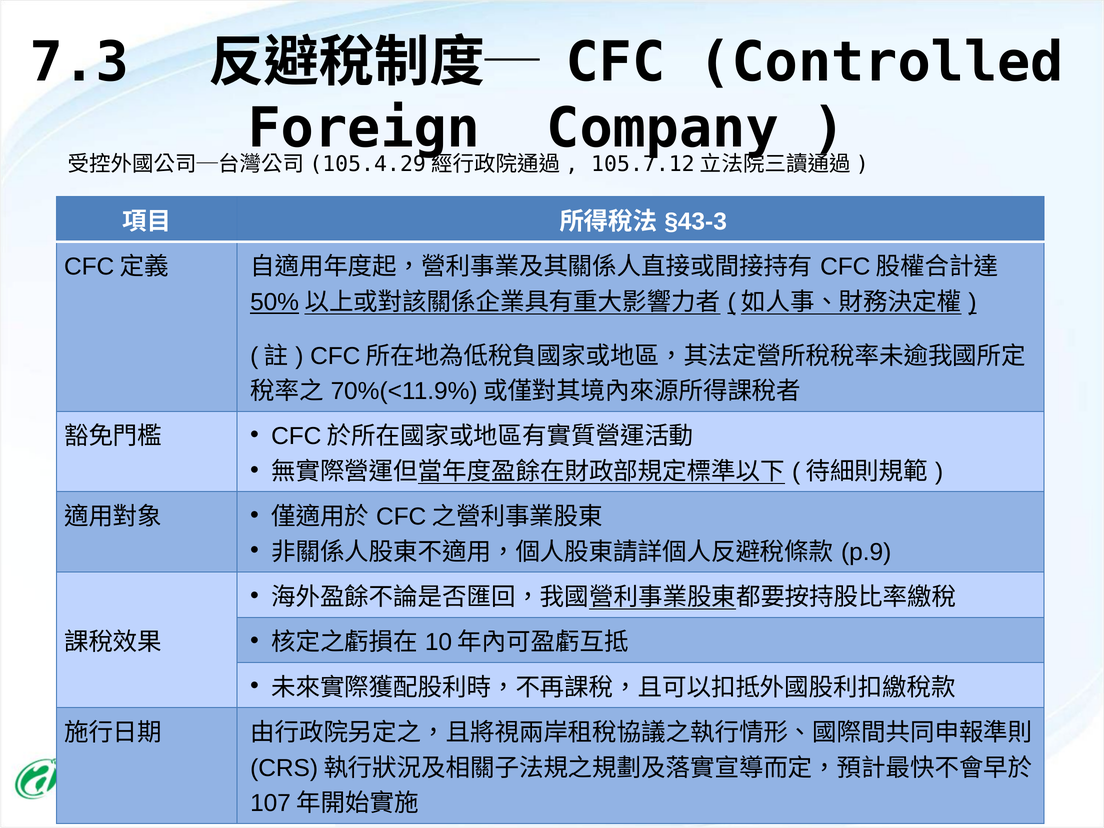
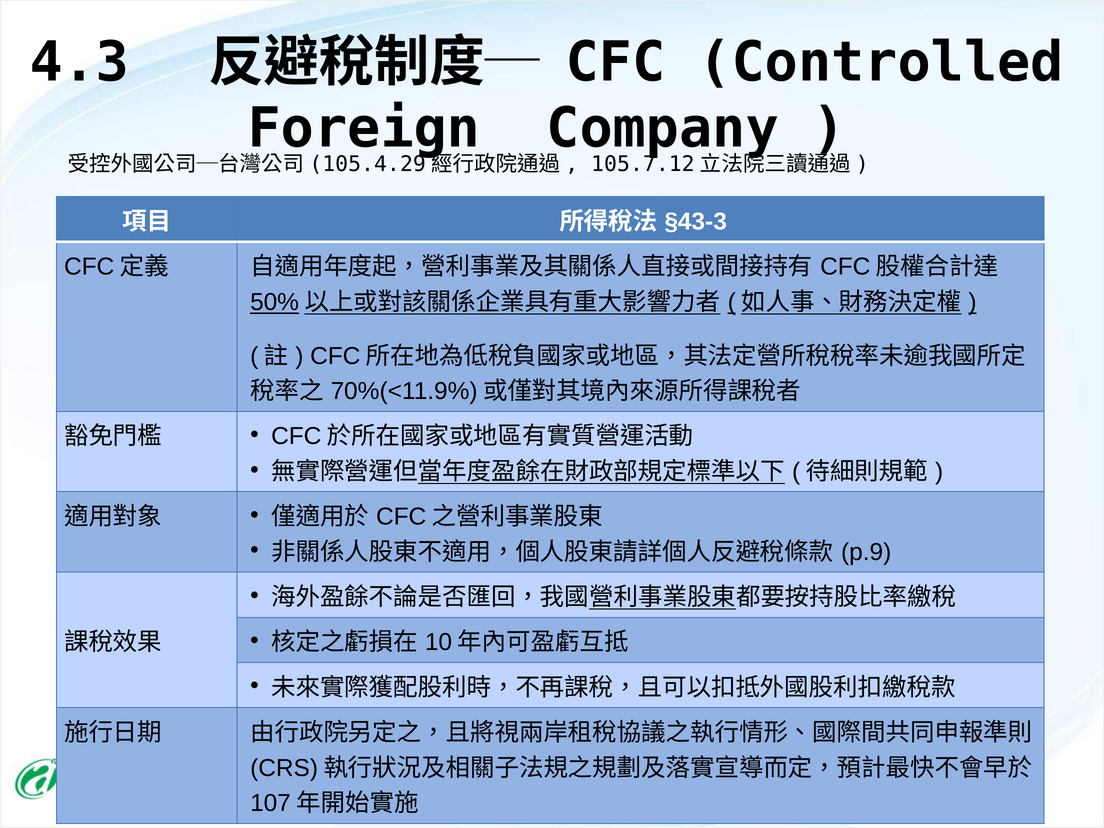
7.3: 7.3 -> 4.3 (79, 62)
